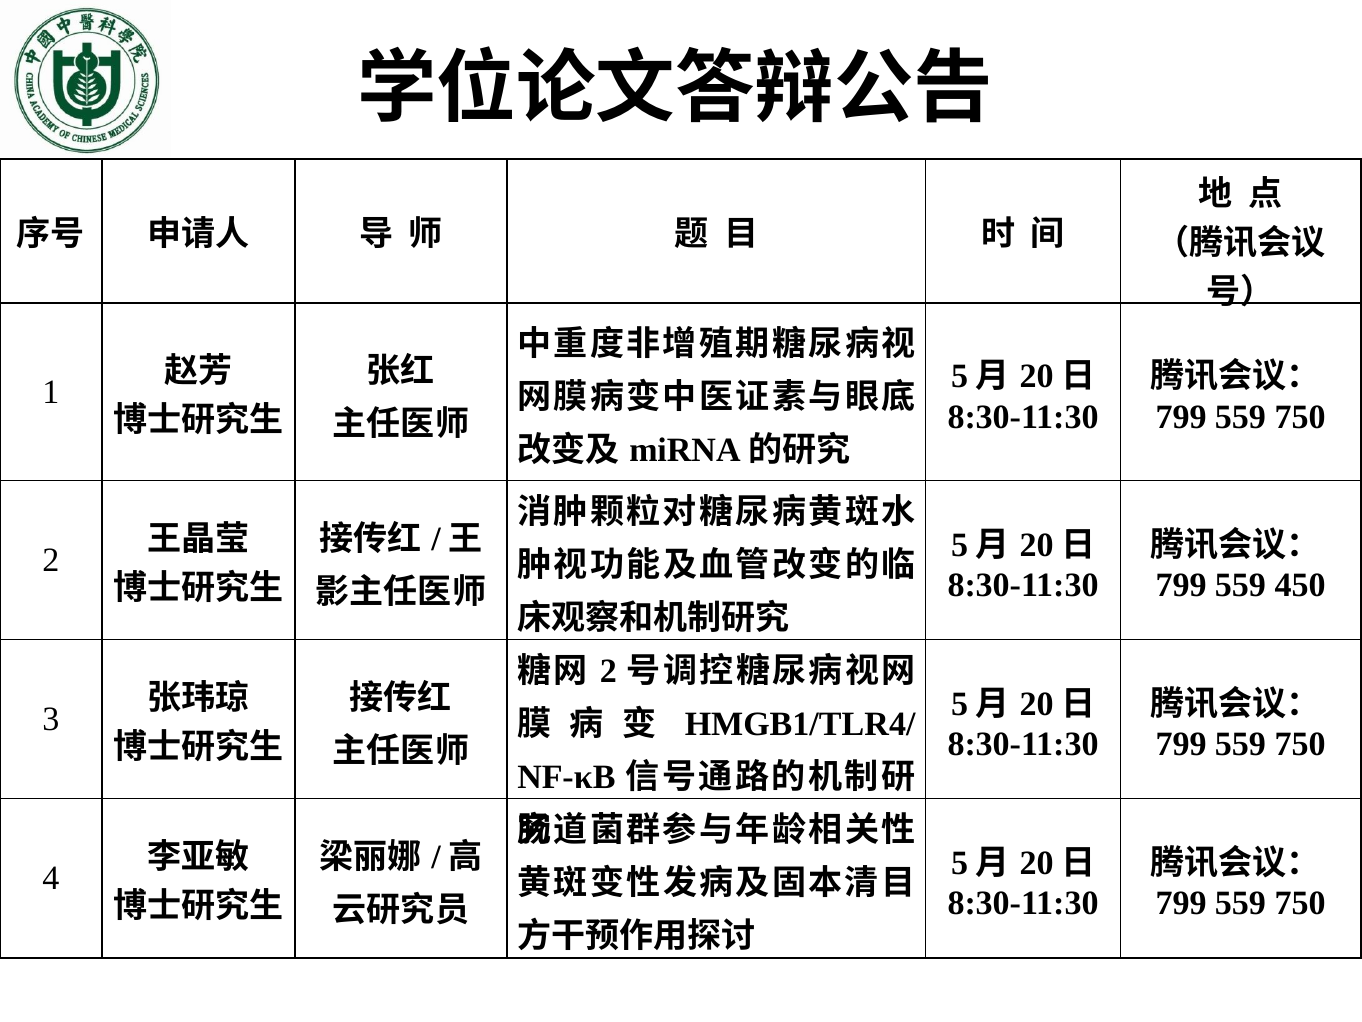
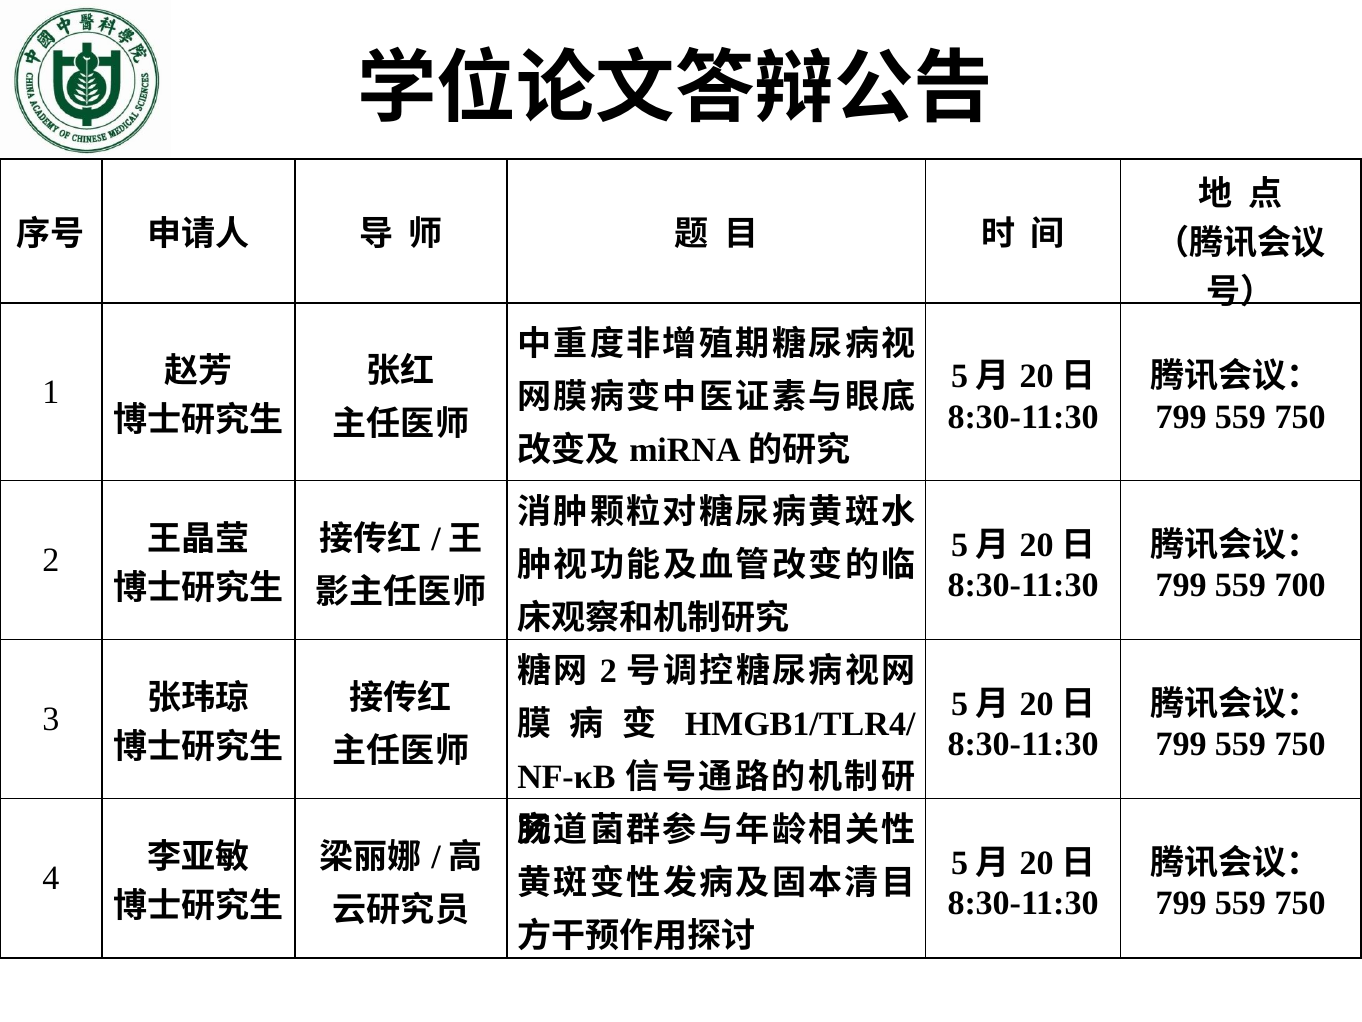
450: 450 -> 700 (1300, 585)
